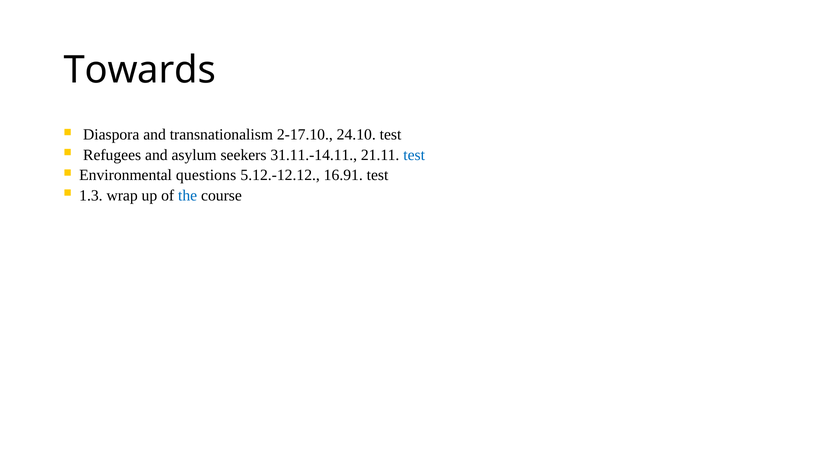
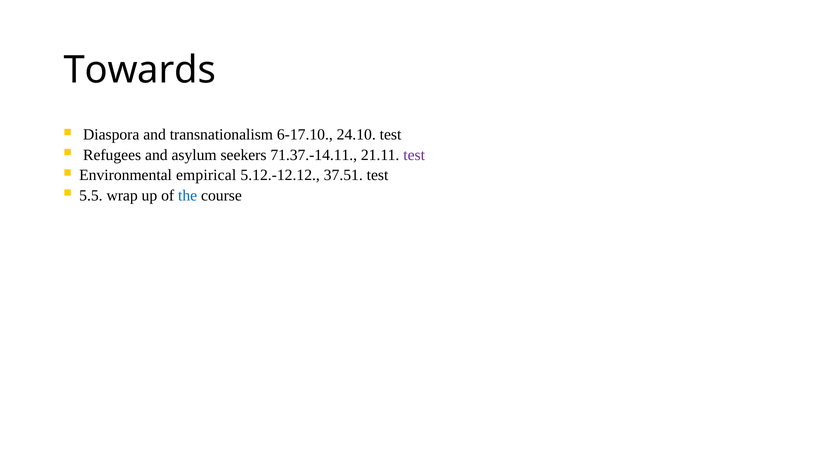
2-17.10: 2-17.10 -> 6-17.10 (305, 135)
31.11.-14.11: 31.11.-14.11 -> 71.37.-14.11 (314, 155)
test colour: blue -> purple (414, 155)
questions: questions -> empirical (206, 175)
16.91: 16.91 -> 37.51 (343, 175)
1.3: 1.3 -> 5.5 (91, 196)
